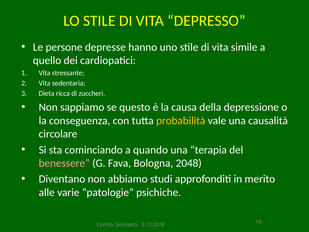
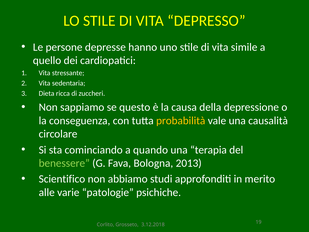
benessere colour: pink -> light green (64, 163)
2048: 2048 -> 2013 (189, 163)
Diventano: Diventano -> Scientifico (62, 179)
